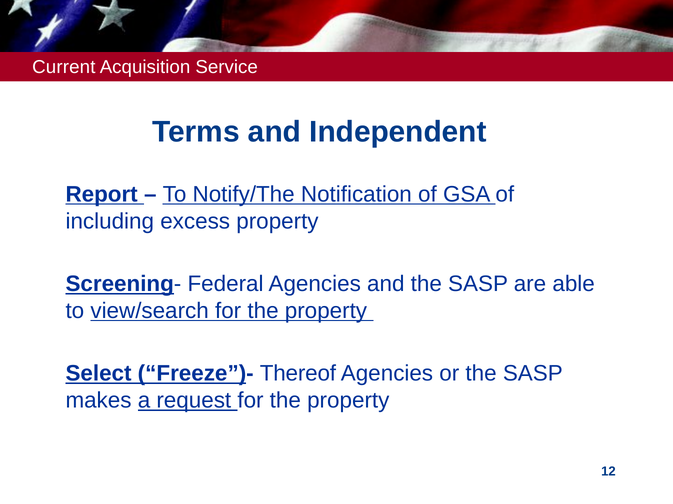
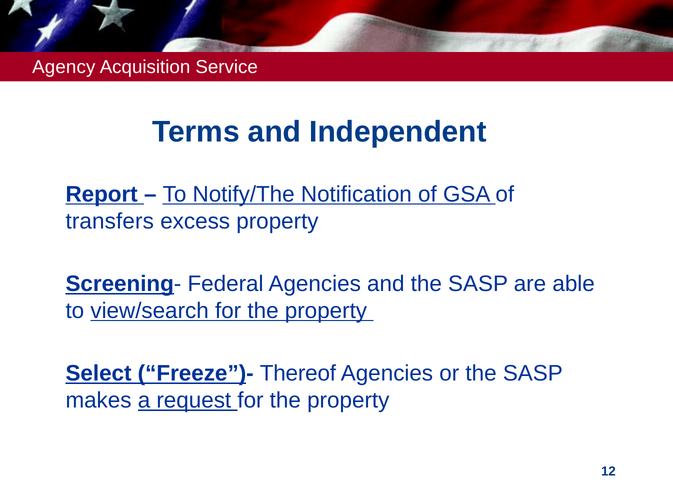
Current: Current -> Agency (64, 67)
including: including -> transfers (110, 222)
